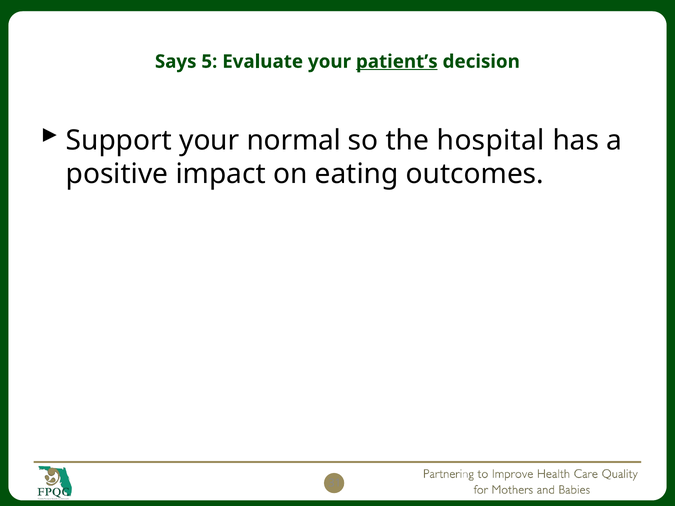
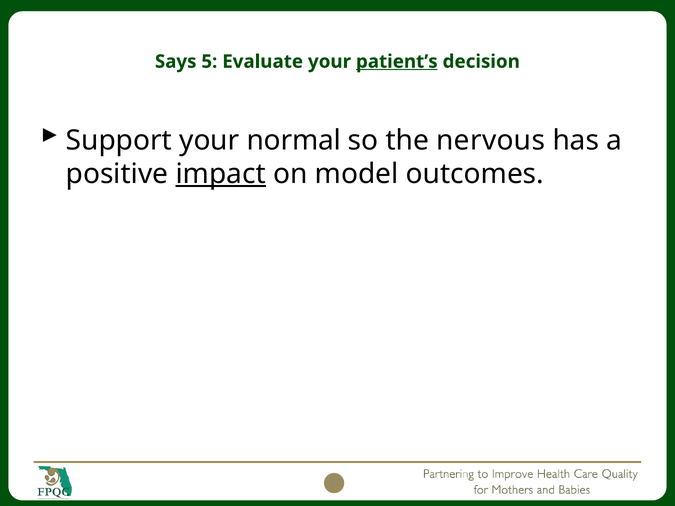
hospital: hospital -> nervous (491, 140)
impact underline: none -> present (221, 174)
eating: eating -> model (357, 174)
